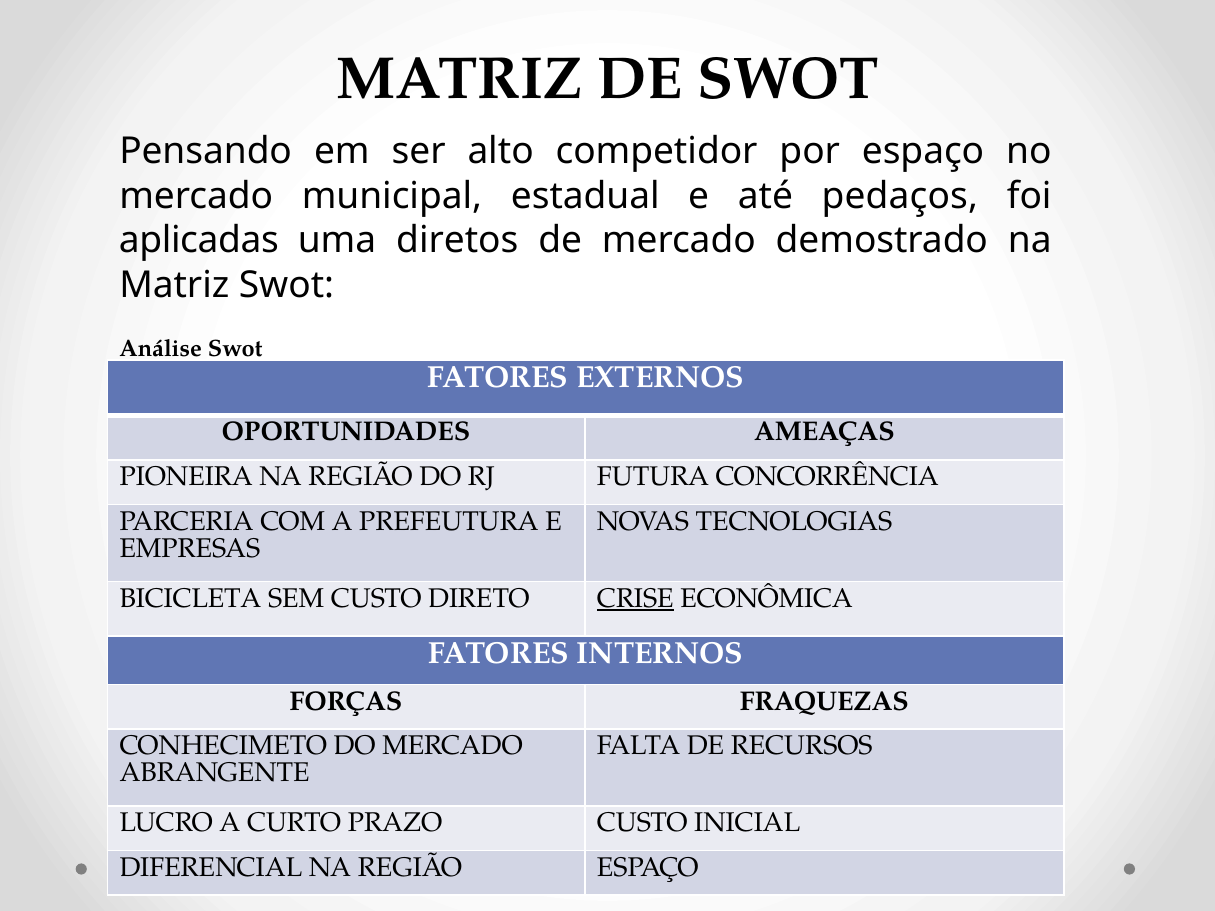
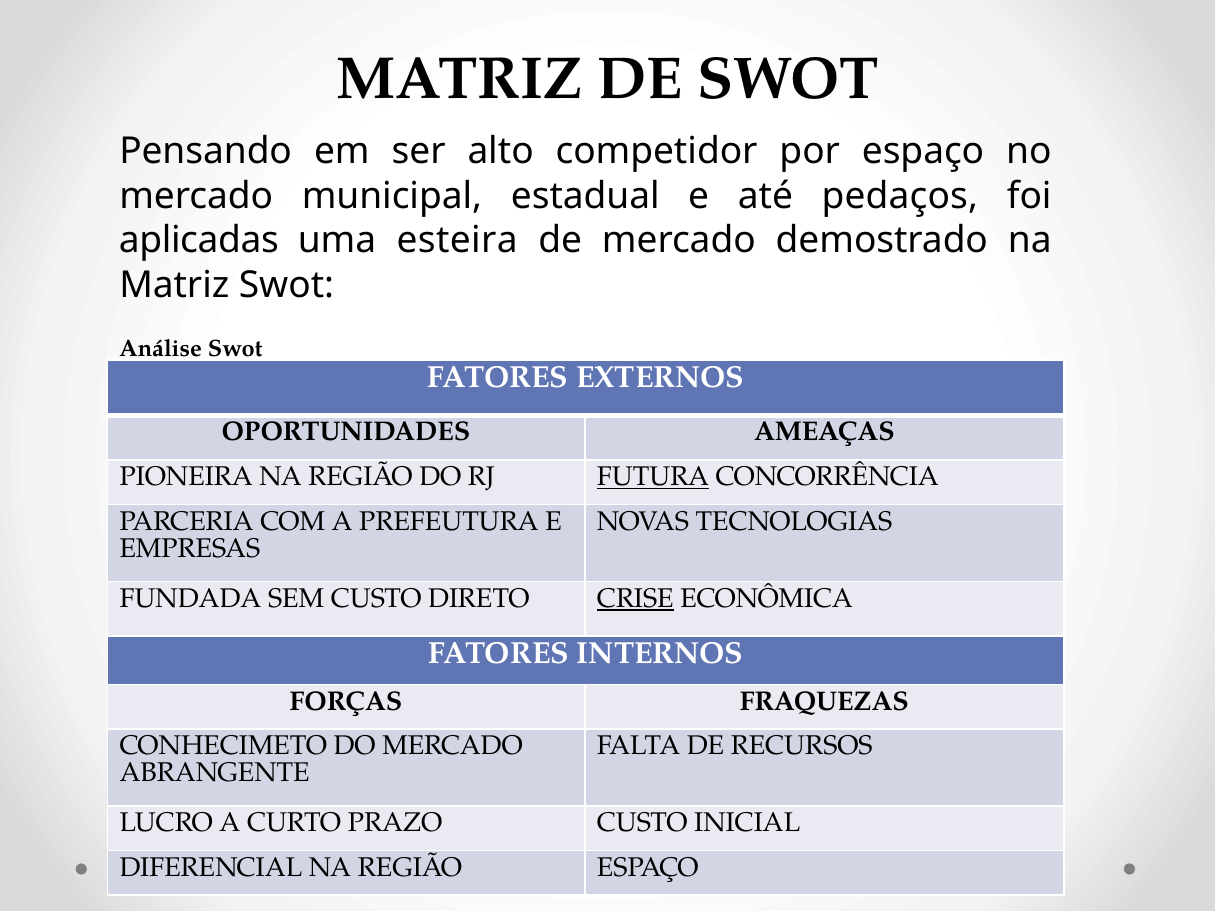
diretos: diretos -> esteira (457, 241)
FUTURA underline: none -> present (653, 477)
BICICLETA: BICICLETA -> FUNDADA (190, 599)
